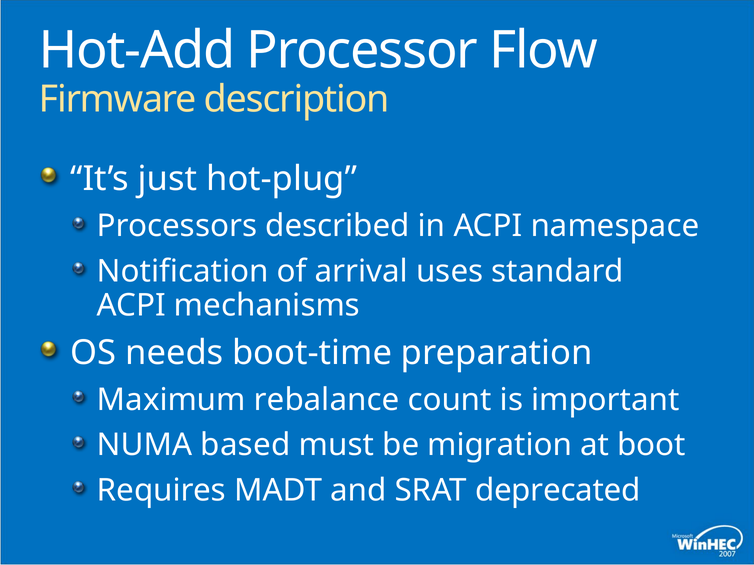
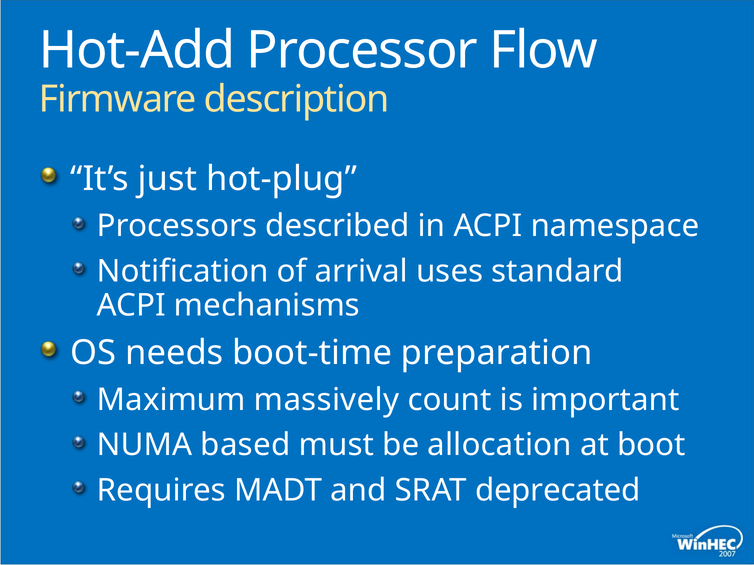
rebalance: rebalance -> massively (326, 400)
migration: migration -> allocation (500, 446)
